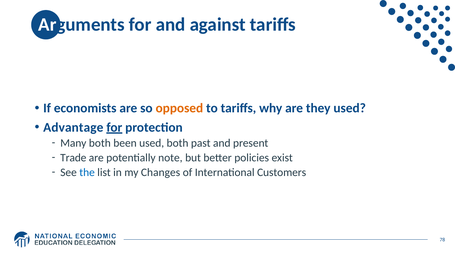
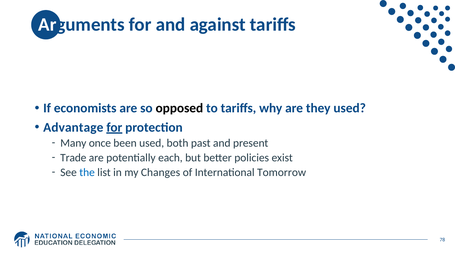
opposed colour: orange -> black (179, 108)
Many both: both -> once (100, 143)
note: note -> each (170, 158)
Customers: Customers -> Tomorrow (282, 172)
